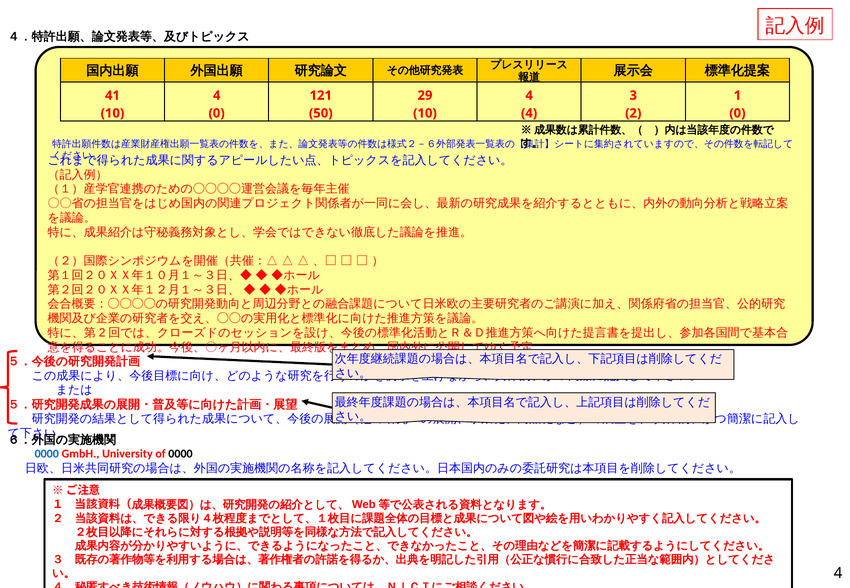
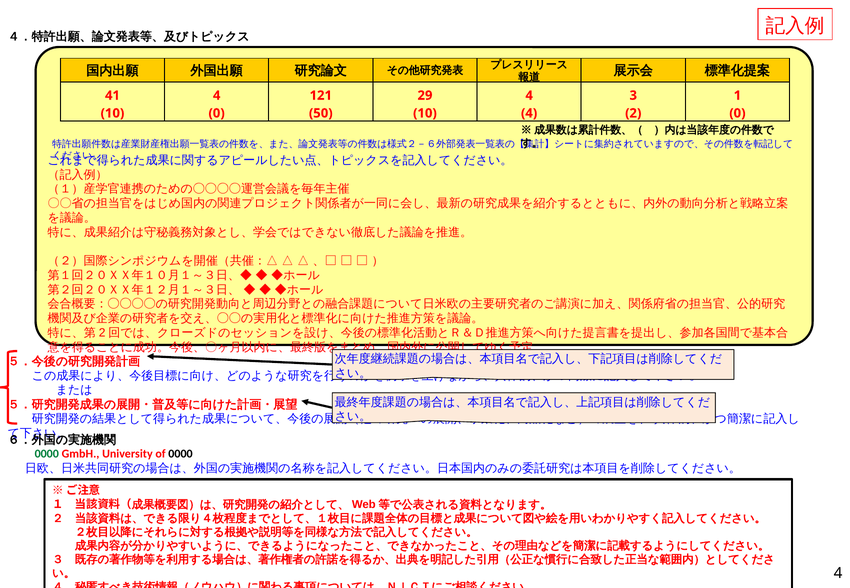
0000 colour: blue -> green (47, 454)
